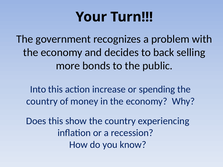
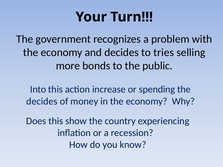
back: back -> tries (164, 52)
country: country -> decides (42, 101)
